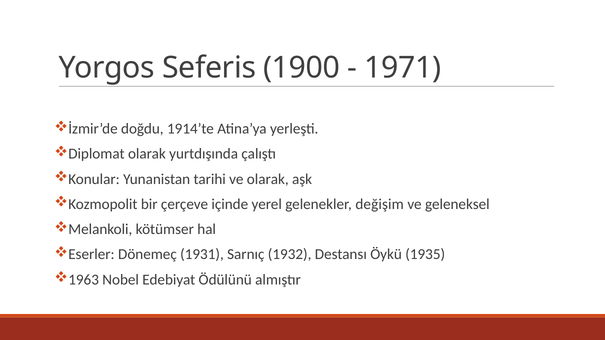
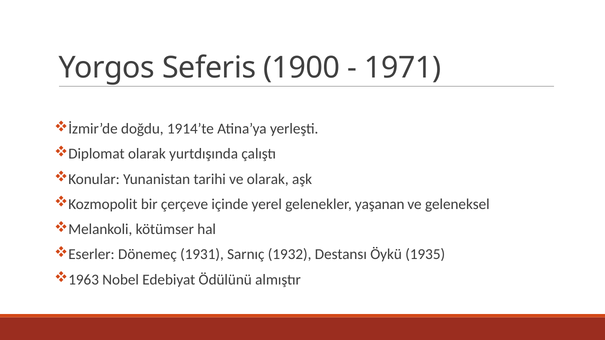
değişim: değişim -> yaşanan (380, 204)
